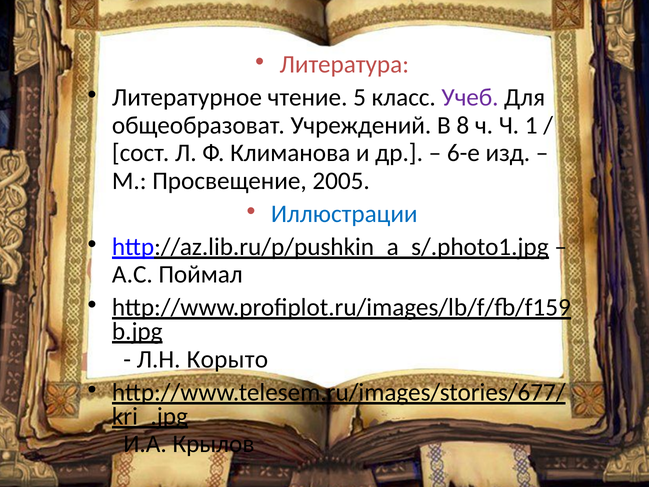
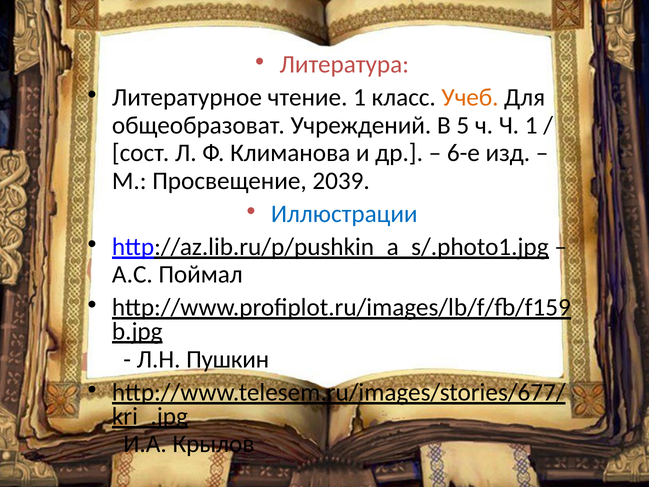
чтение 5: 5 -> 1 (360, 98)
Учеб colour: purple -> orange (470, 98)
8: 8 -> 5 (463, 125)
2005: 2005 -> 2039 (341, 181)
Корыто: Корыто -> Пушкин (228, 359)
